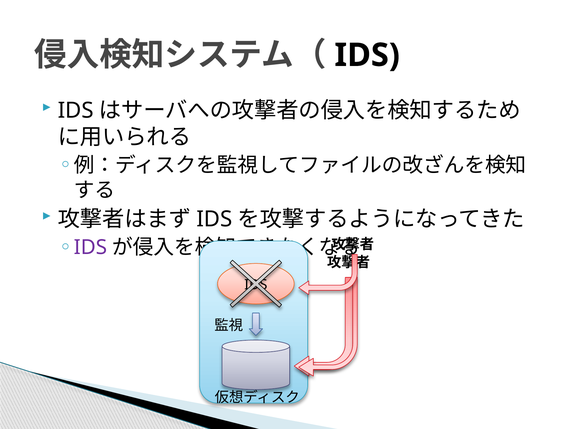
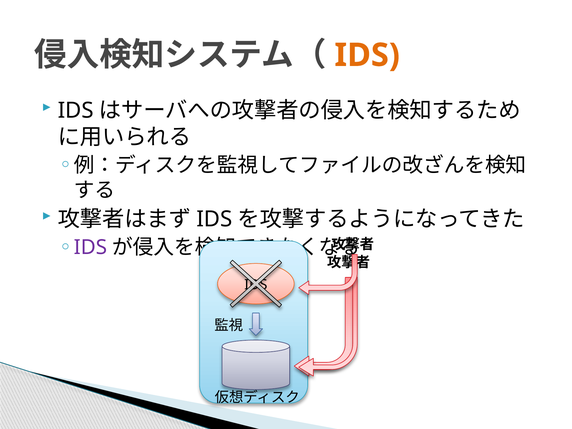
IDS colour: black -> orange (367, 55)
